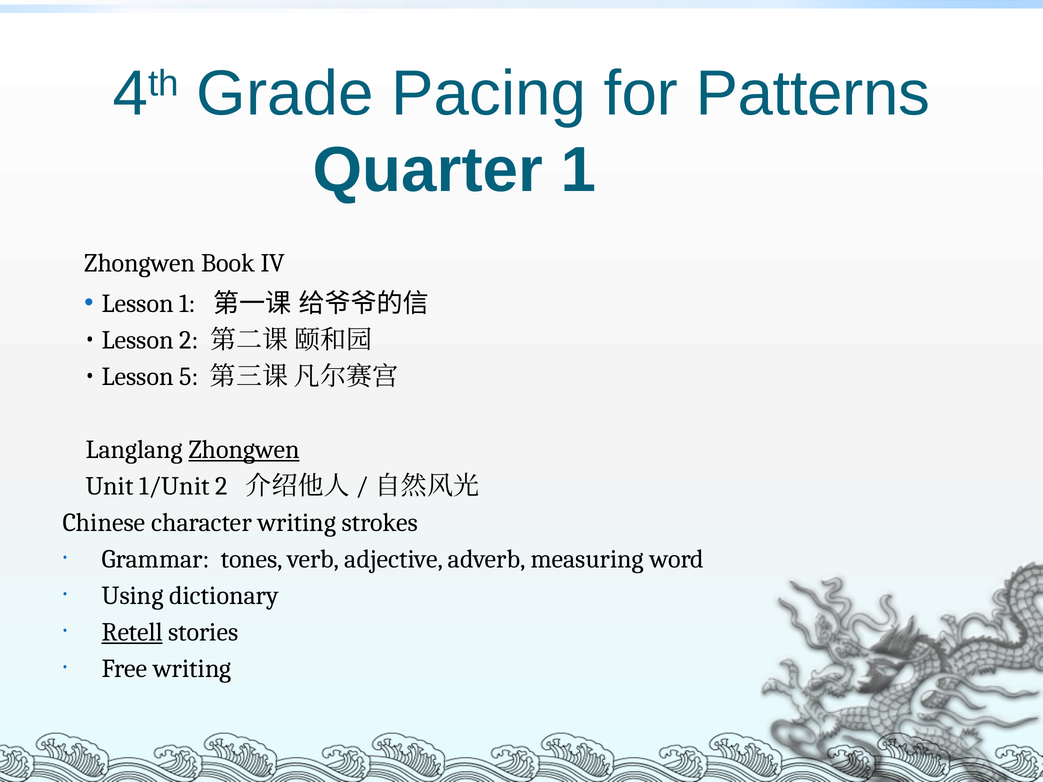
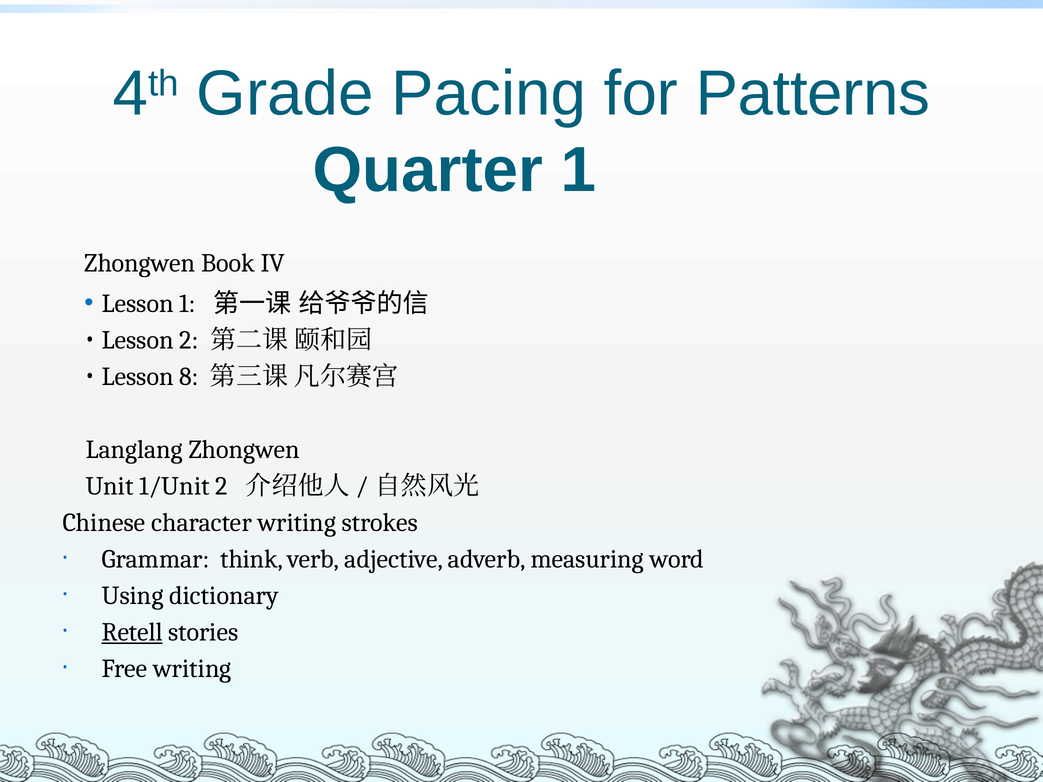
5: 5 -> 8 (189, 377)
Zhongwen underline: present -> none (244, 450)
tones: tones -> think (252, 559)
